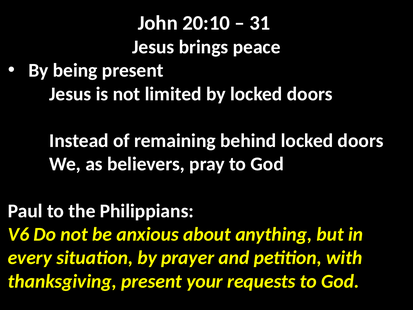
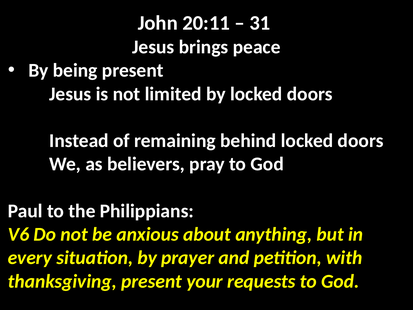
20:10: 20:10 -> 20:11 (206, 23)
